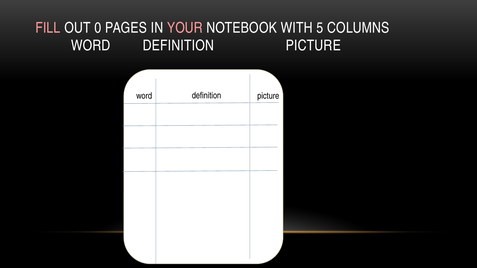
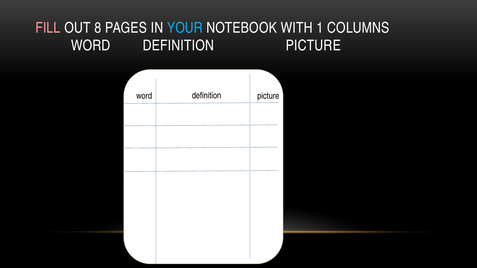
0: 0 -> 8 (98, 28)
YOUR colour: pink -> light blue (185, 28)
5: 5 -> 1 (320, 28)
